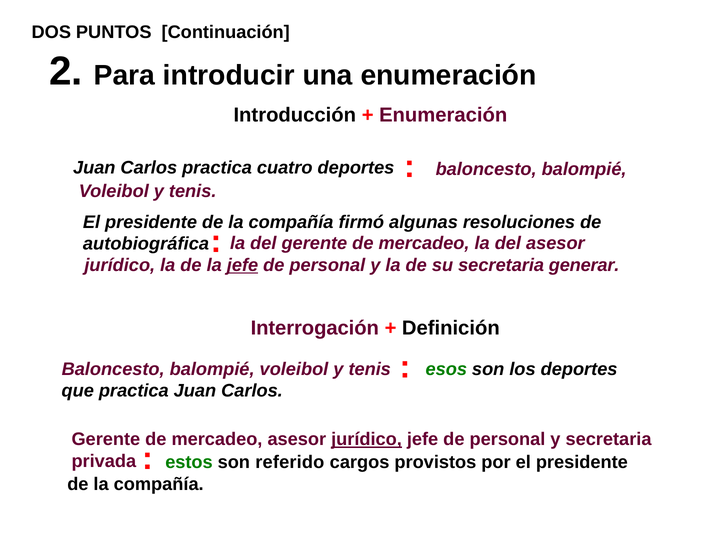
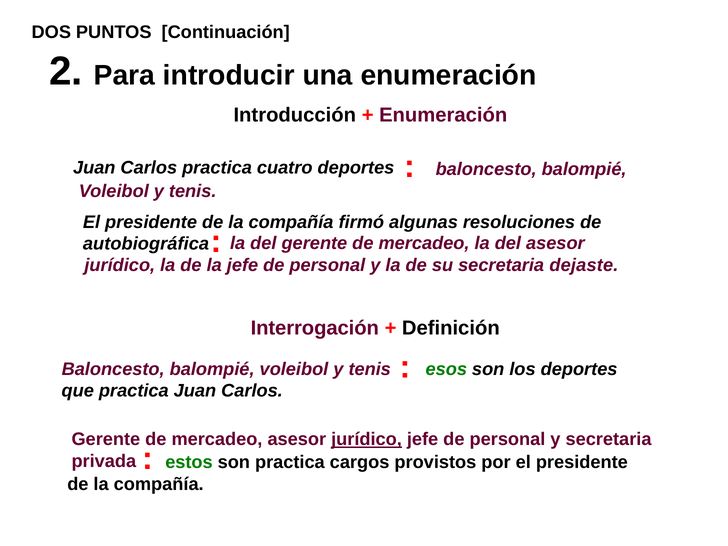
jefe underline: present -> none (243, 265)
generar: generar -> dejaste (584, 265)
son referido: referido -> practica (290, 462)
